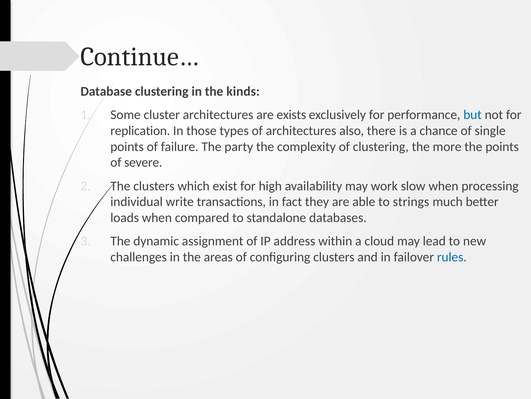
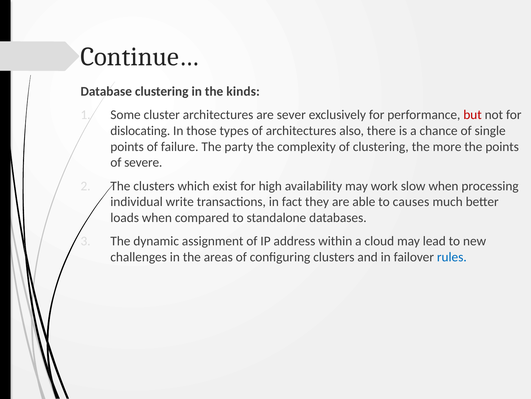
exists: exists -> sever (291, 115)
but colour: blue -> red (473, 115)
replication: replication -> dislocating (140, 130)
strings: strings -> causes (411, 202)
